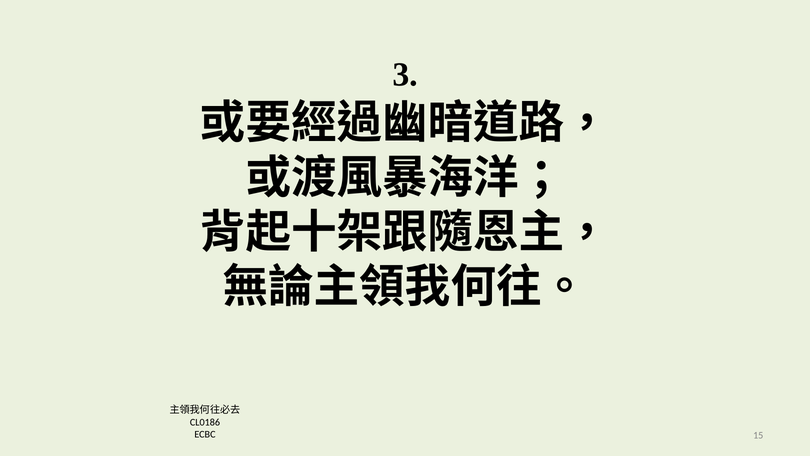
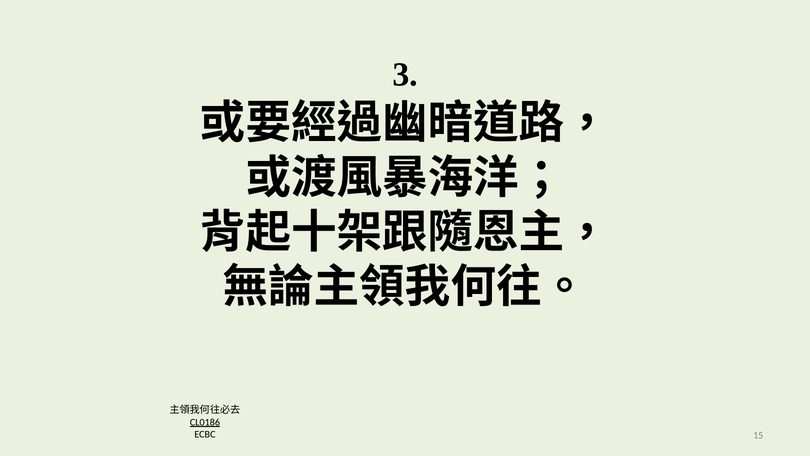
CL0186 underline: none -> present (205, 422)
